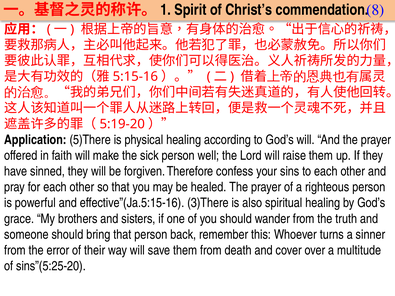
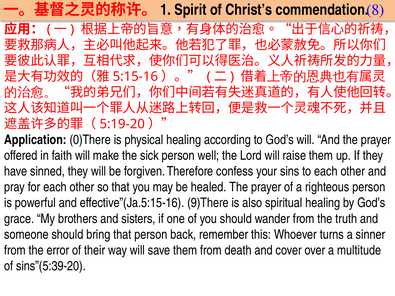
5)There: 5)There -> 0)There (90, 140)
3)There: 3)There -> 9)There (208, 203)
sins”(5:25-20: sins”(5:25-20 -> sins”(5:39-20 (51, 266)
